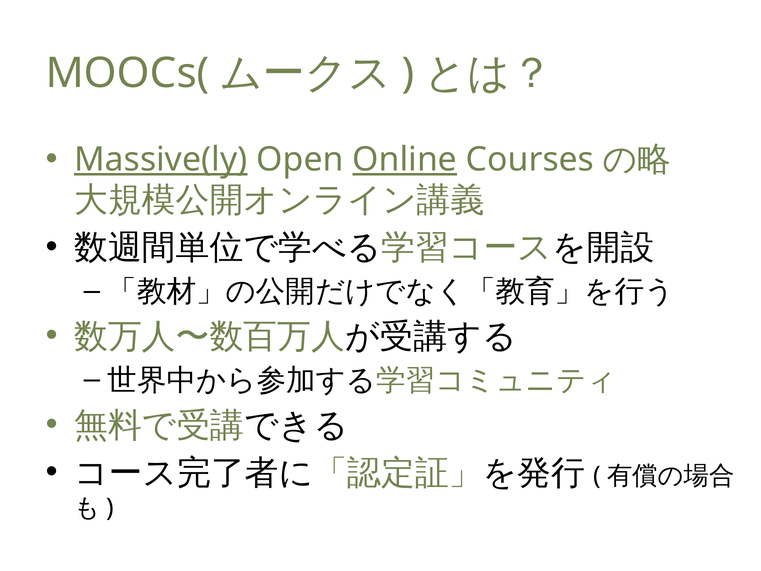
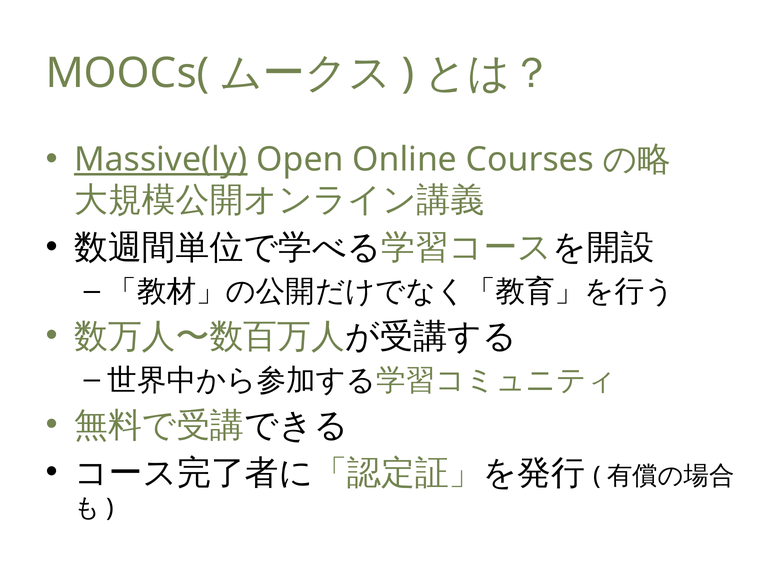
Online underline: present -> none (405, 160)
